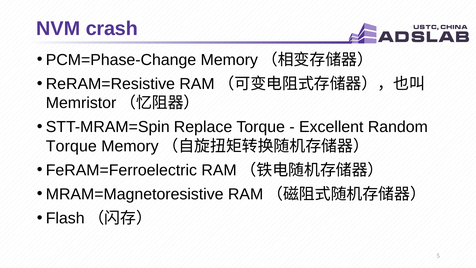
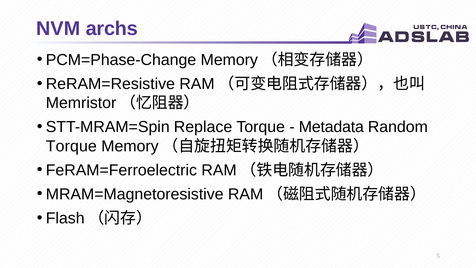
crash: crash -> archs (112, 28)
Excellent: Excellent -> Metadata (331, 127)
